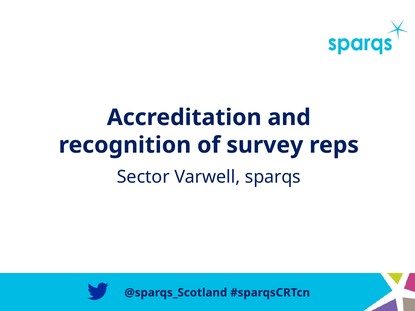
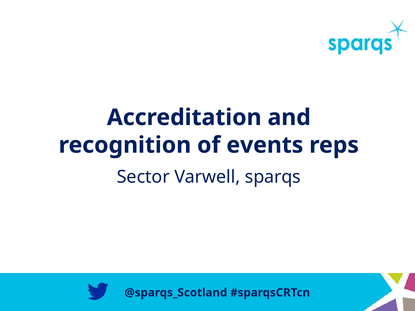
survey: survey -> events (265, 145)
